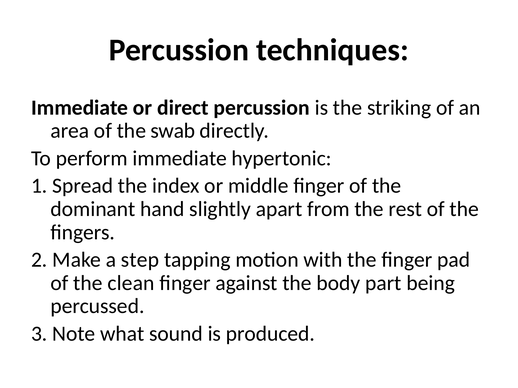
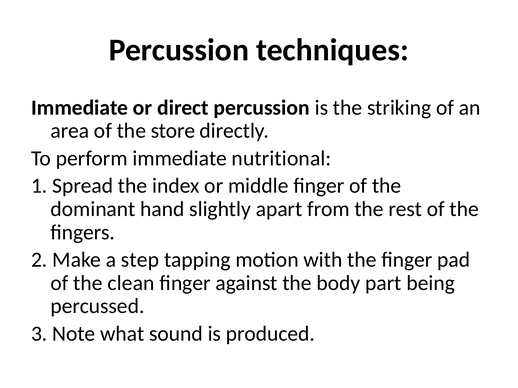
swab: swab -> store (173, 131)
hypertonic: hypertonic -> nutritional (282, 158)
